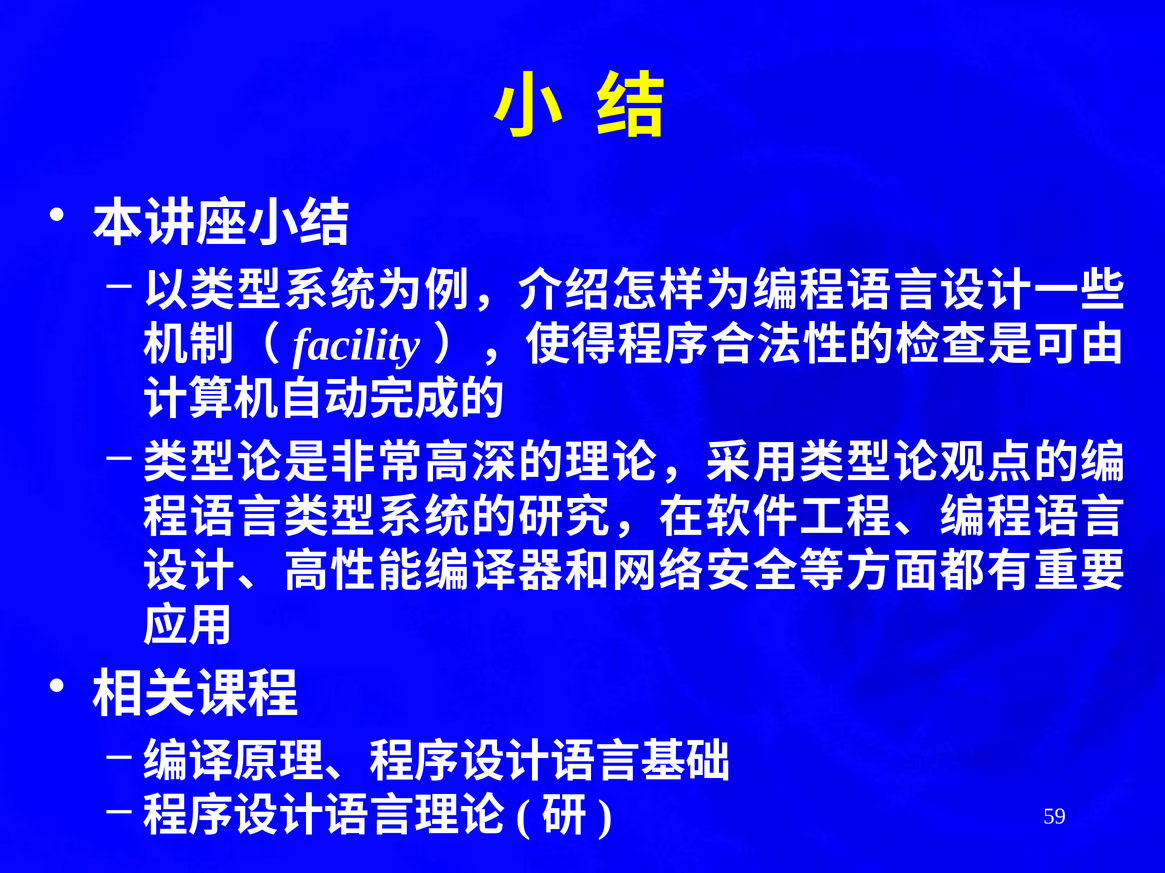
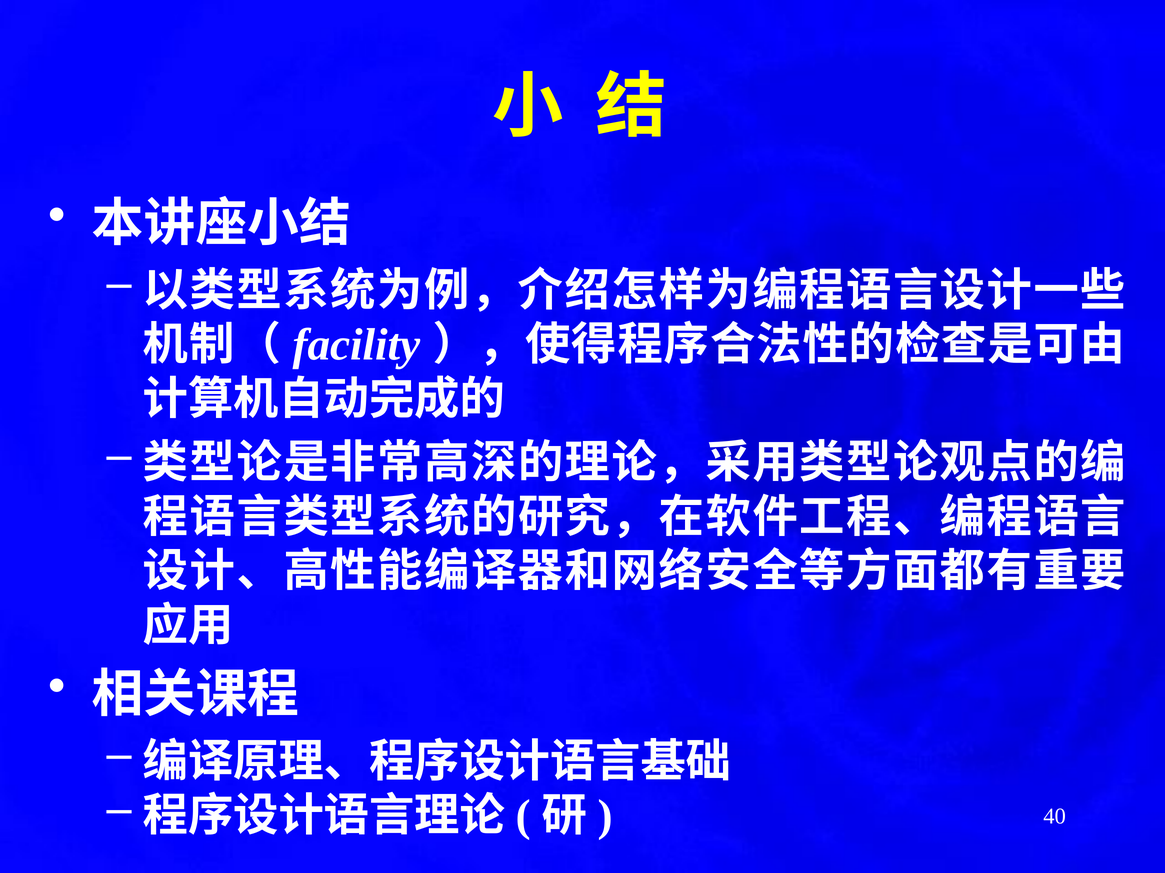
59: 59 -> 40 (1055, 817)
